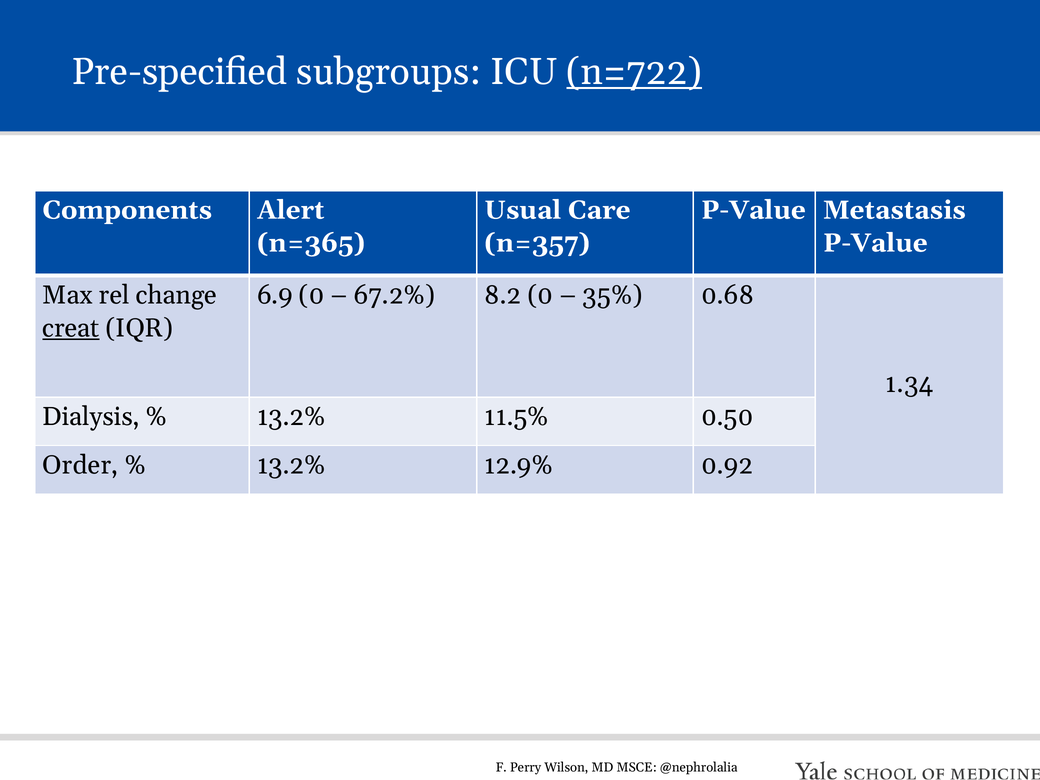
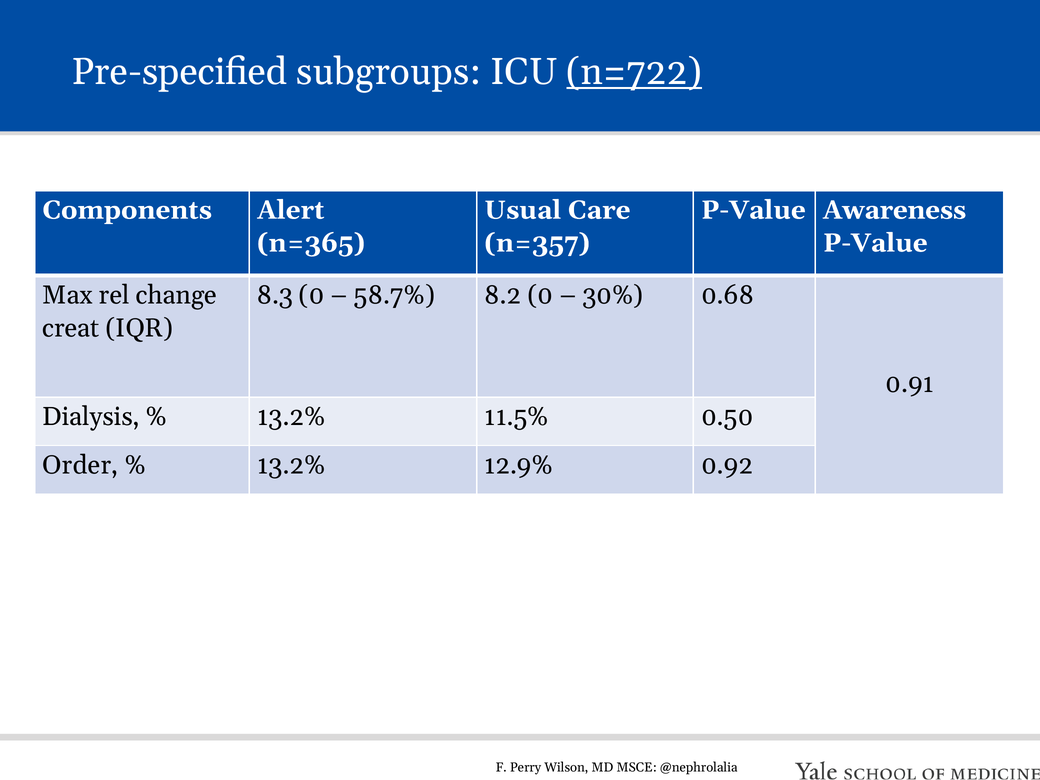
Metastasis: Metastasis -> Awareness (894, 210)
6.9: 6.9 -> 8.3 (275, 295)
67.2%: 67.2% -> 58.7% (394, 295)
35%: 35% -> 30% (613, 295)
creat underline: present -> none (71, 328)
1.34: 1.34 -> 0.91 (910, 384)
